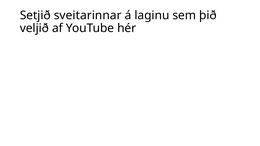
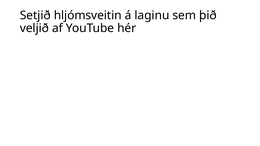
sveitarinnar: sveitarinnar -> hljómsveitin (88, 15)
